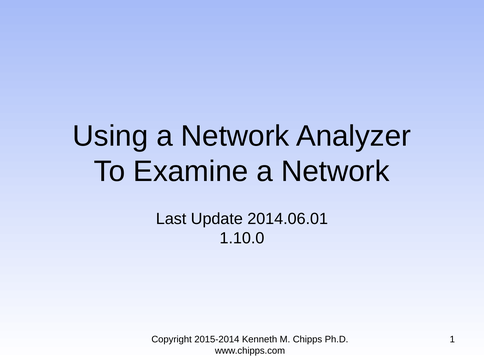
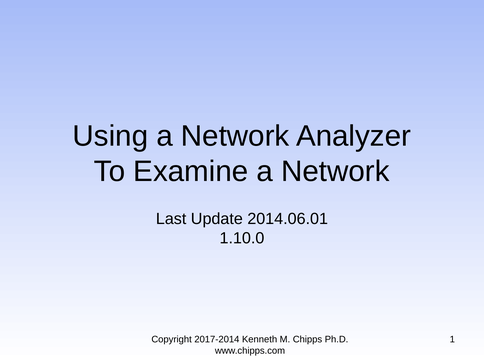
2015-2014: 2015-2014 -> 2017-2014 (217, 339)
